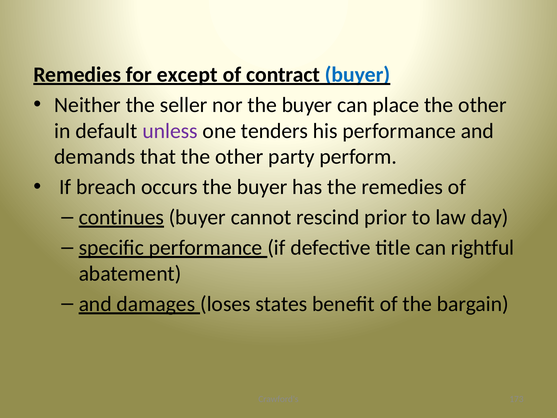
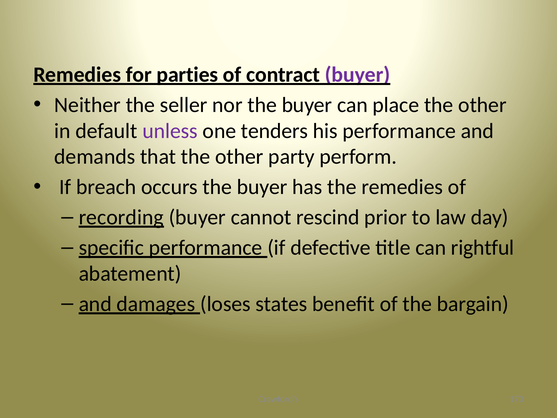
except: except -> parties (187, 75)
buyer colour: blue -> purple (357, 75)
continues: continues -> recording (121, 217)
